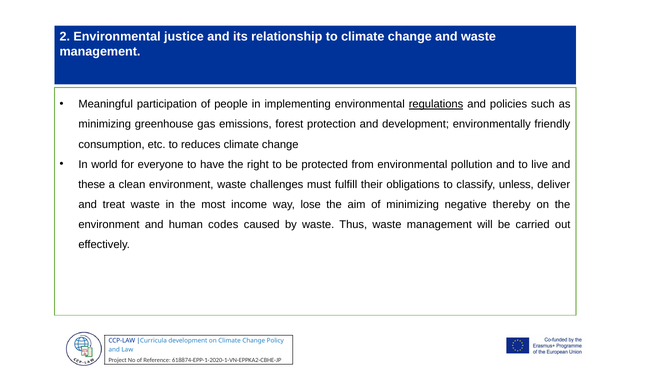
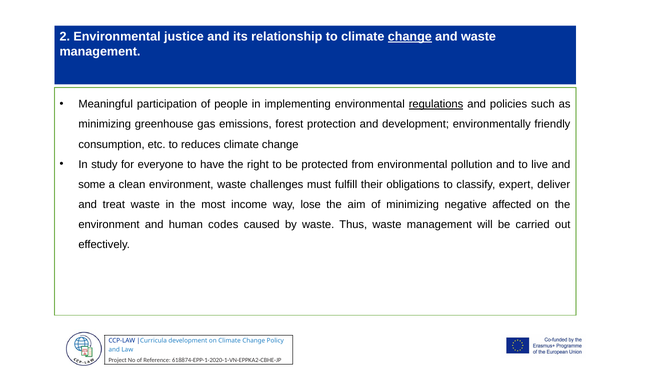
change underline: none -> present (410, 37)
world: world -> study (104, 164)
these: these -> some (92, 184)
unless: unless -> expert (516, 184)
thereby: thereby -> affected (512, 204)
